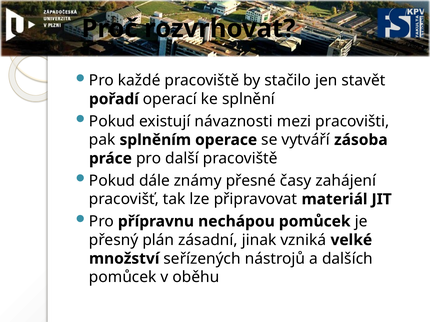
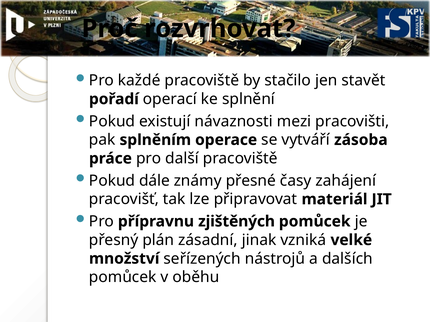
nechápou: nechápou -> zjištěných (237, 222)
